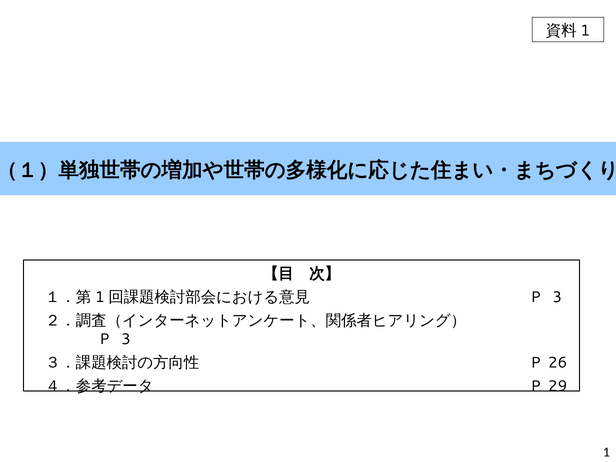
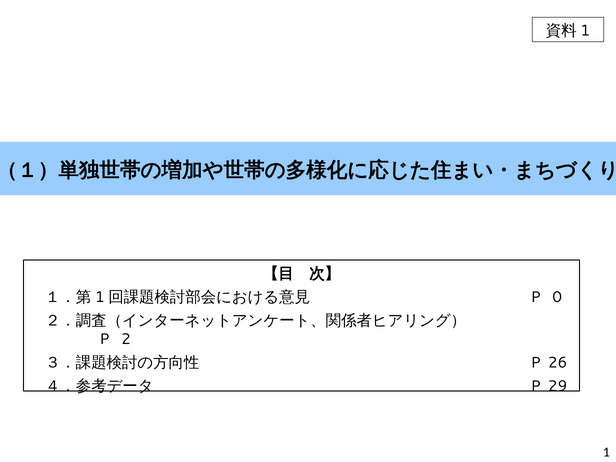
3: 3 -> 0 (557, 297)
3: 3 -> 2 (126, 339)
